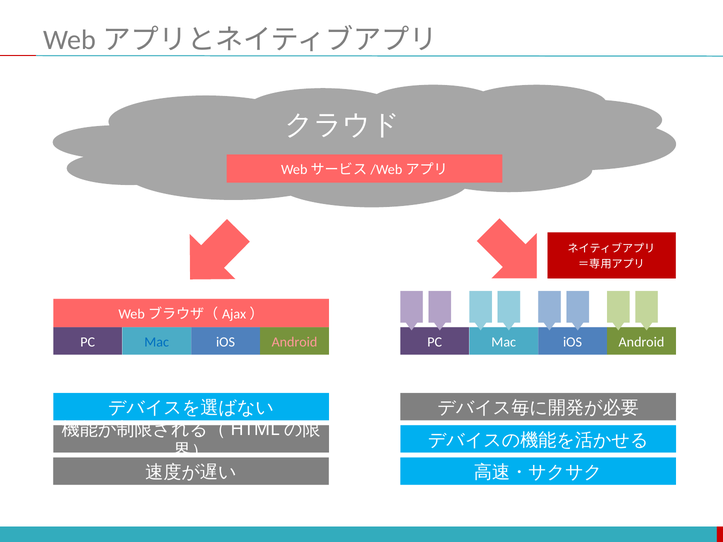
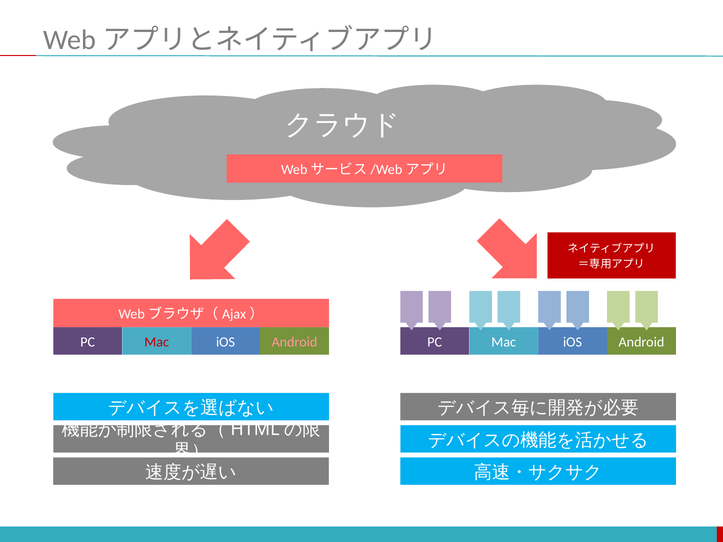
Mac colour: blue -> red (157, 342)
